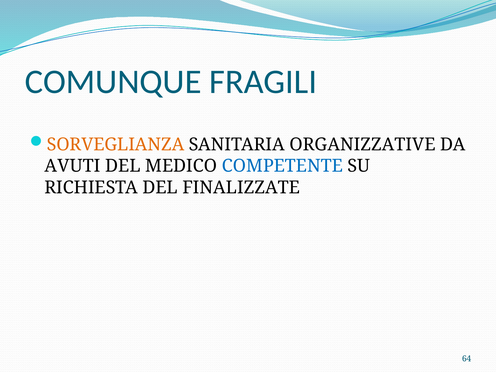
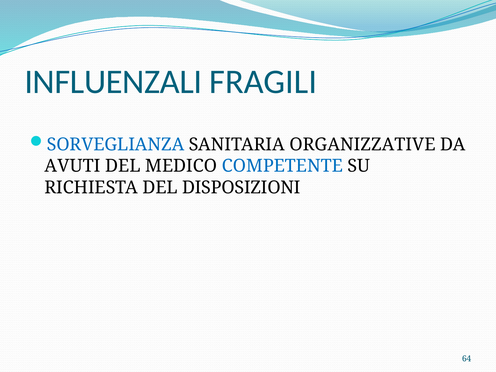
COMUNQUE: COMUNQUE -> INFLUENZALI (113, 82)
SORVEGLIANZA colour: orange -> blue (115, 144)
FINALIZZATE: FINALIZZATE -> DISPOSIZIONI (241, 187)
